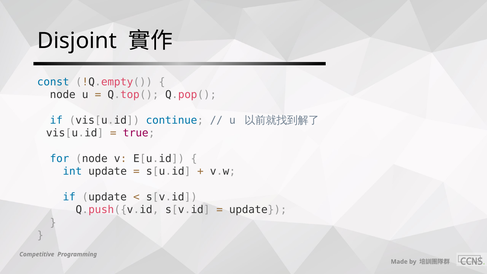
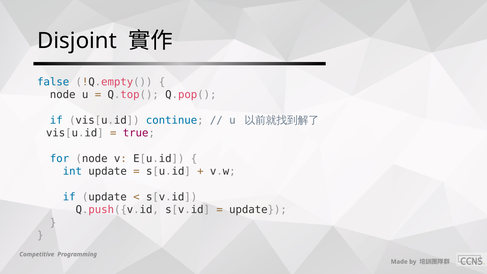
const: const -> false (53, 82)
